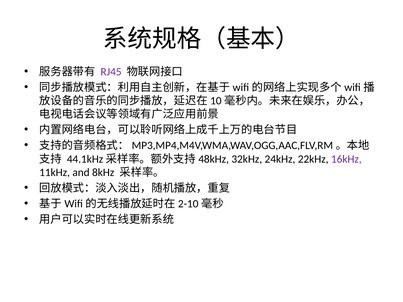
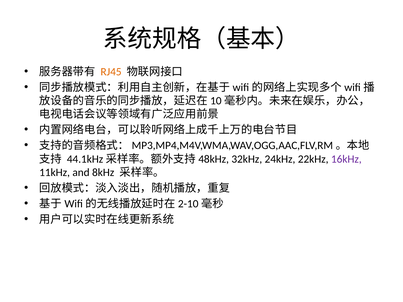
RJ45 colour: purple -> orange (111, 72)
